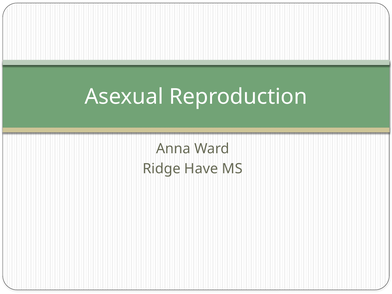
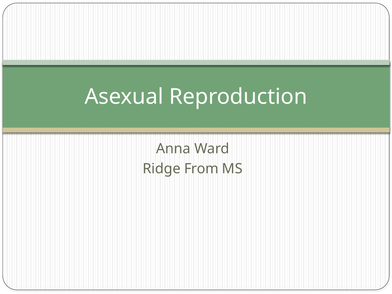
Have: Have -> From (201, 169)
